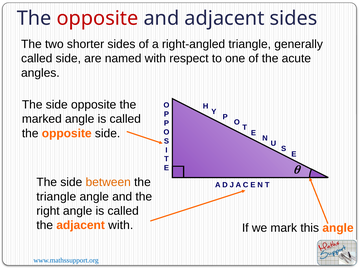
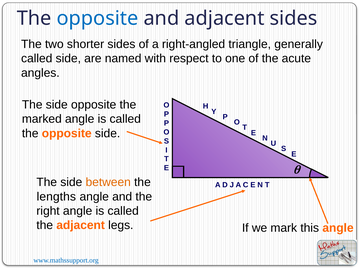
opposite colour: red -> blue (98, 18)
triangle: triangle -> lengths (56, 197)
adjacent with: with -> legs (121, 225)
